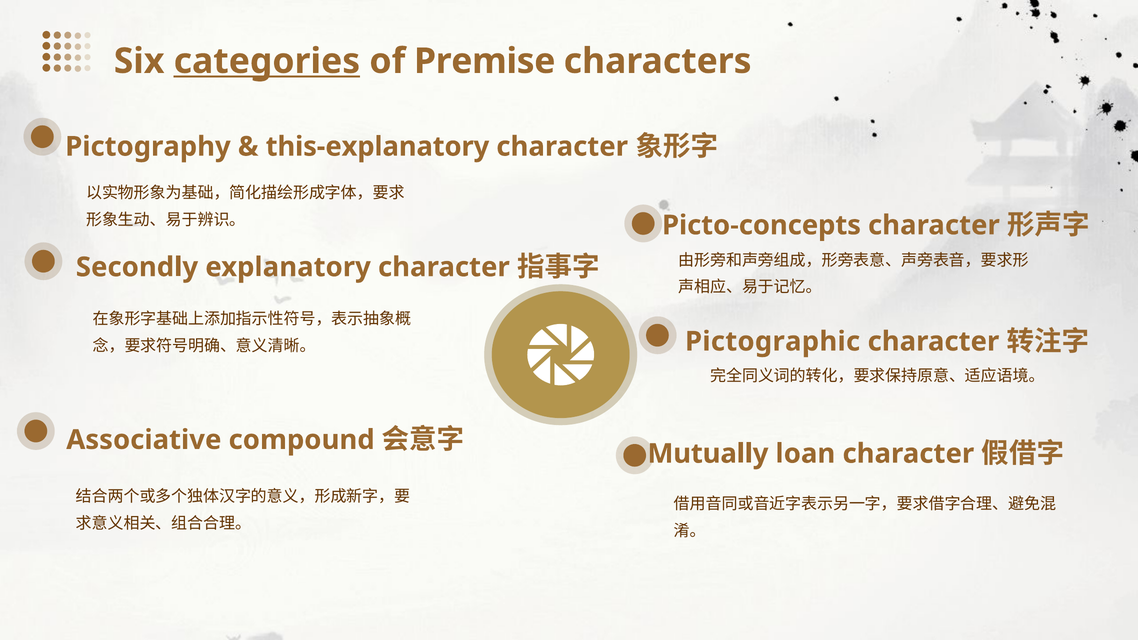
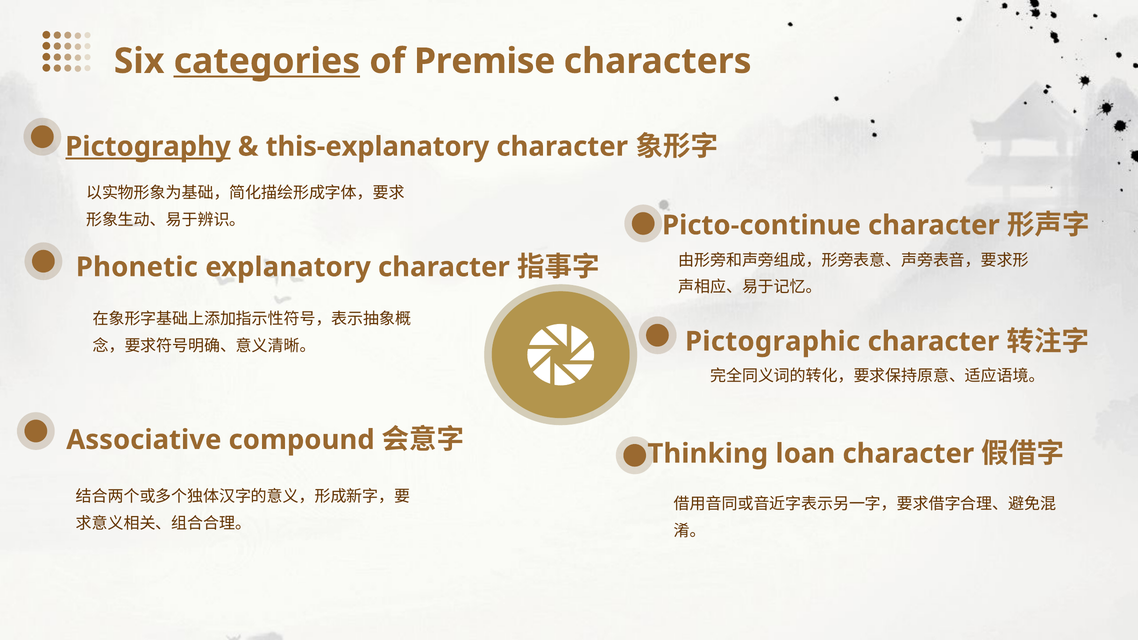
Pictography underline: none -> present (148, 147)
Picto-concepts: Picto-concepts -> Picto-continue (761, 225)
Secondly: Secondly -> Phonetic (137, 267)
Mutually: Mutually -> Thinking (708, 454)
